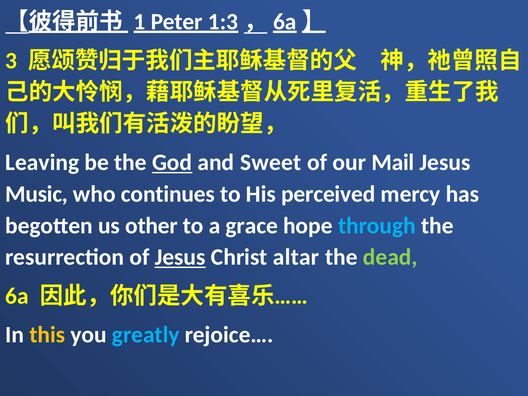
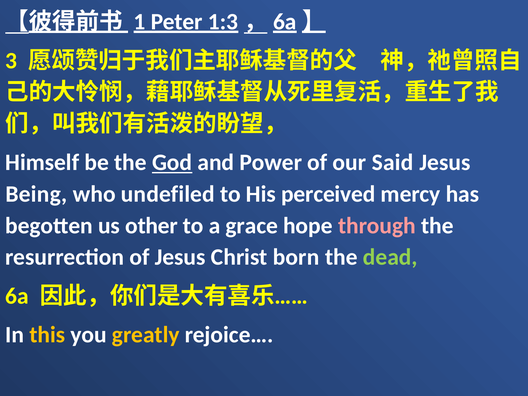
Leaving: Leaving -> Himself (42, 163)
Sweet: Sweet -> Power (271, 163)
Mail: Mail -> Said (393, 163)
Music: Music -> Being (36, 194)
continues: continues -> undefiled (168, 194)
through colour: light blue -> pink (377, 226)
Jesus underline: present -> none (180, 257)
altar: altar -> born (296, 257)
greatly colour: light blue -> yellow (146, 335)
